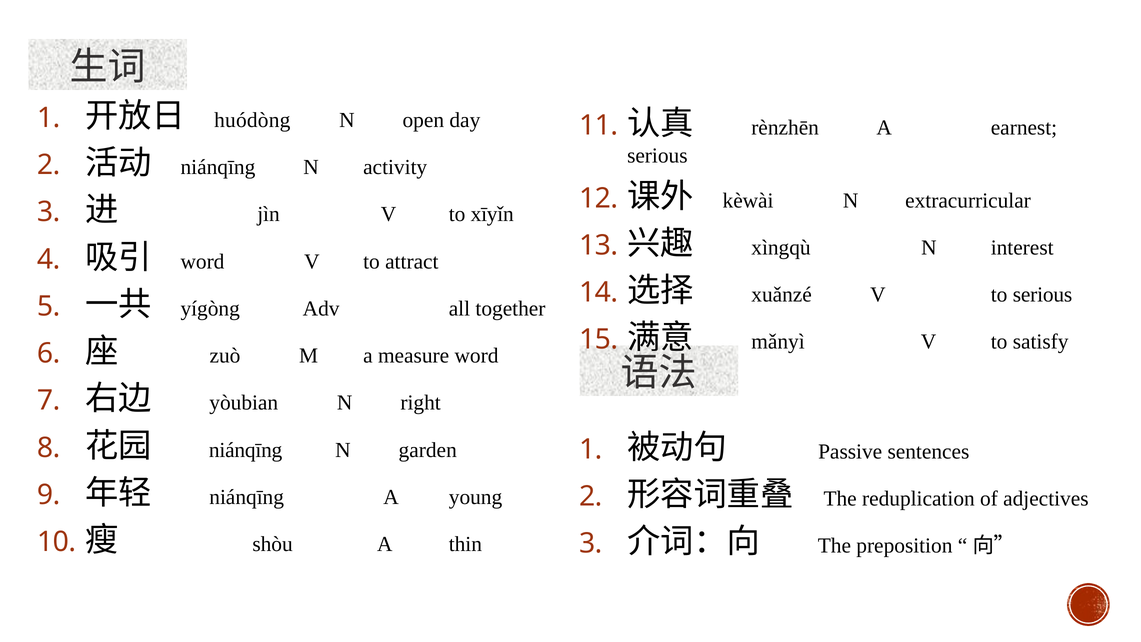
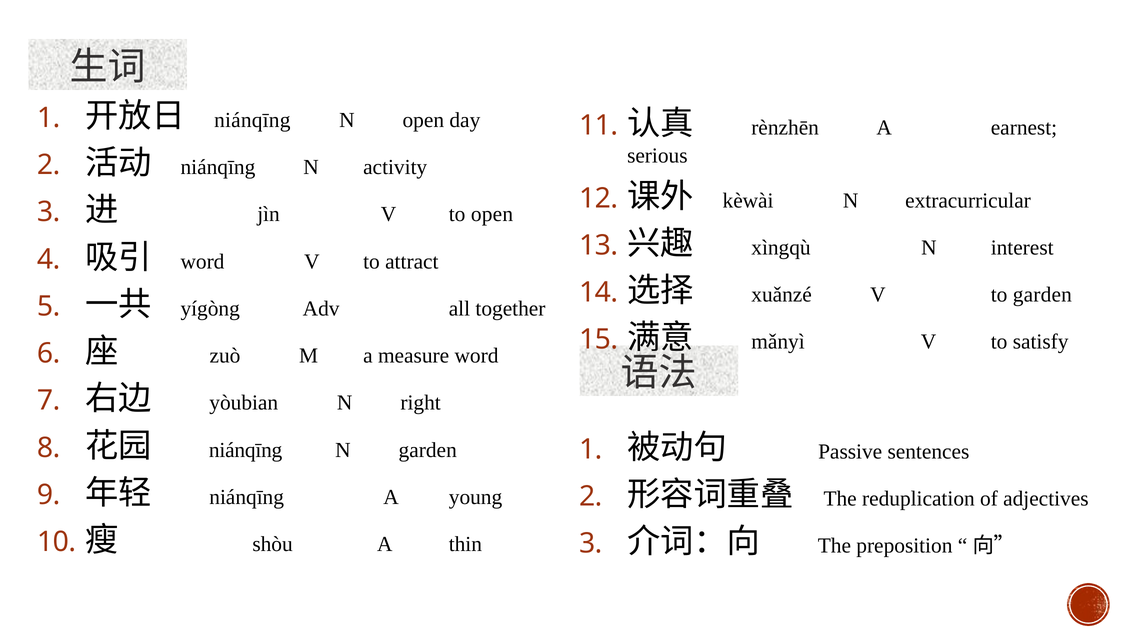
huódòng: huódòng -> niánqīng (252, 120)
to xīyǐn: xīyǐn -> open (492, 214)
to serious: serious -> garden (1042, 295)
